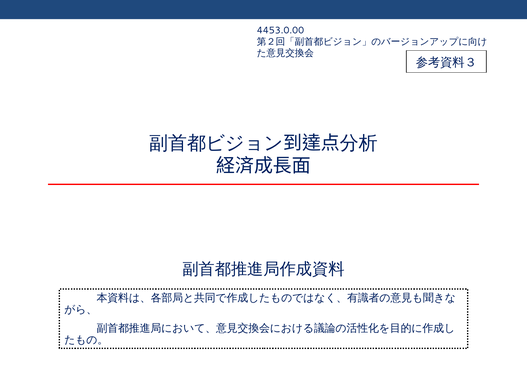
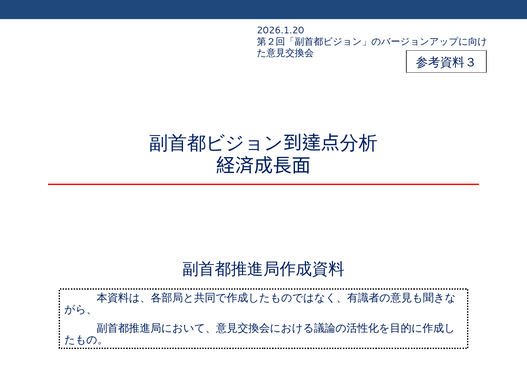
4453.0.00: 4453.0.00 -> 2026.1.20 (280, 30)
